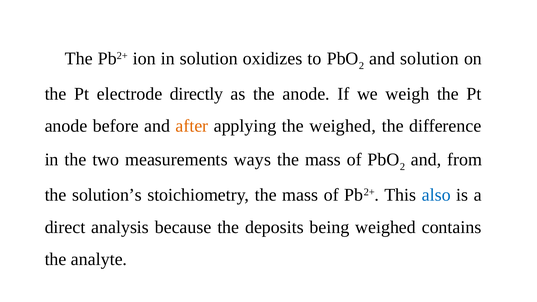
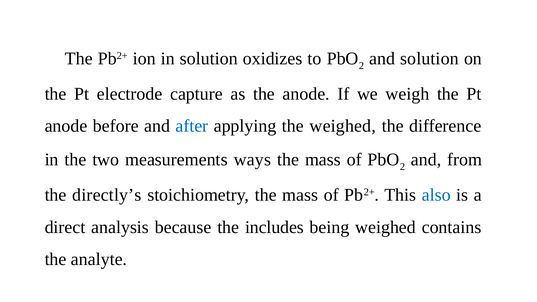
directly: directly -> capture (196, 94)
after colour: orange -> blue (192, 126)
solution’s: solution’s -> directly’s (107, 195)
deposits: deposits -> includes (274, 227)
